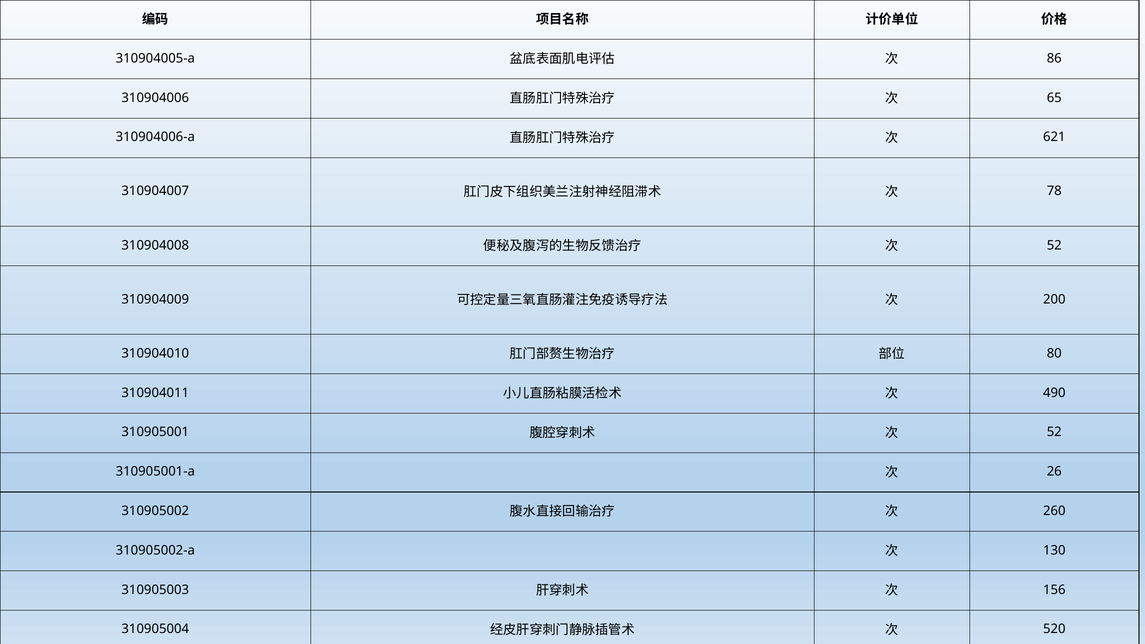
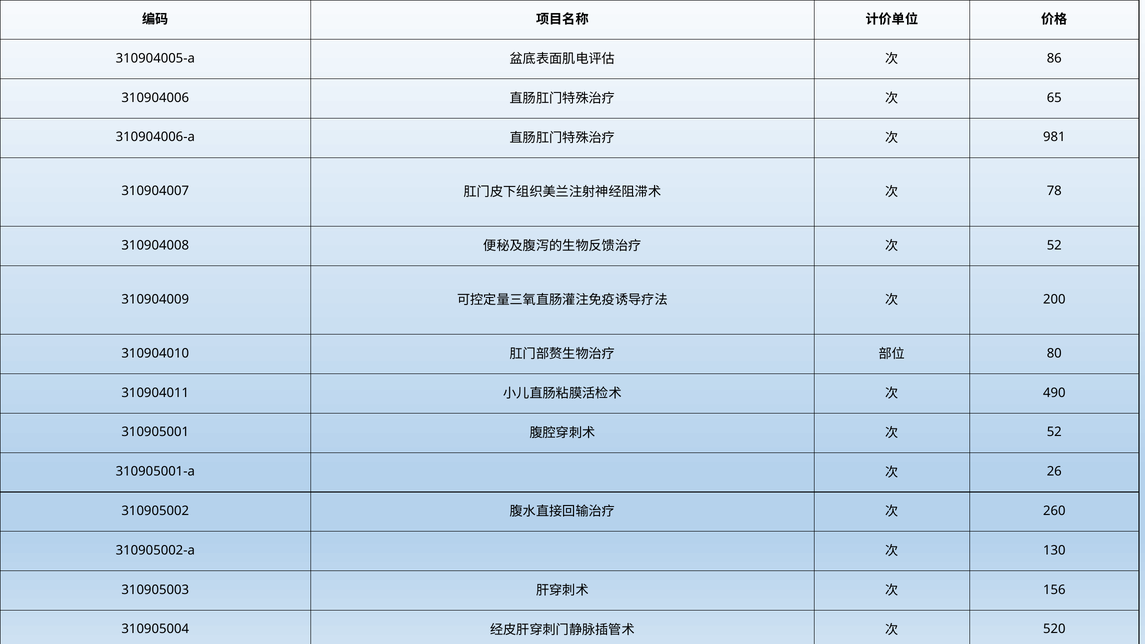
621: 621 -> 981 (1054, 137)
